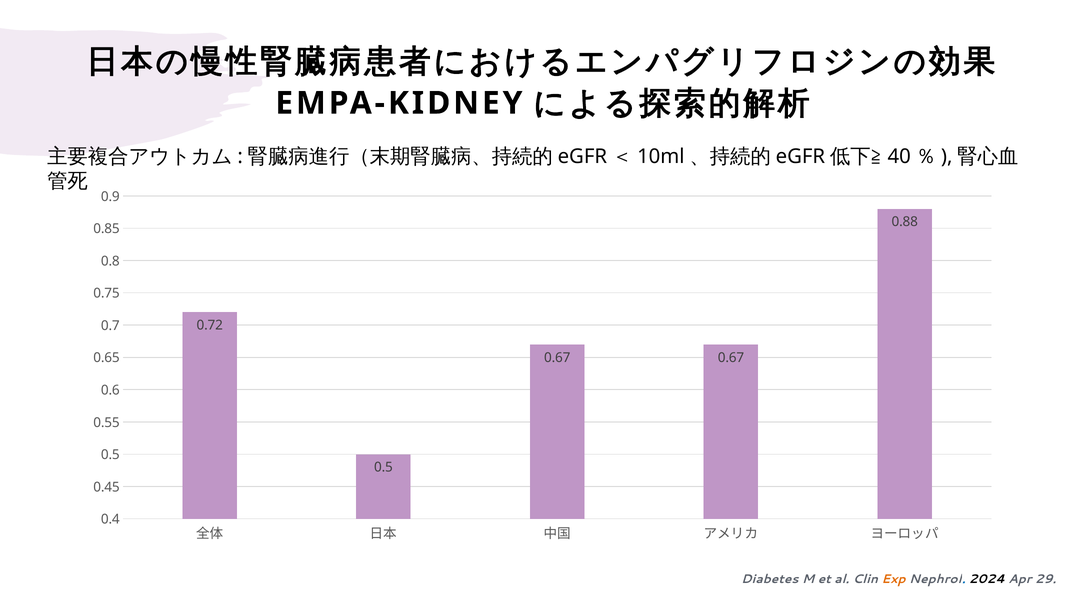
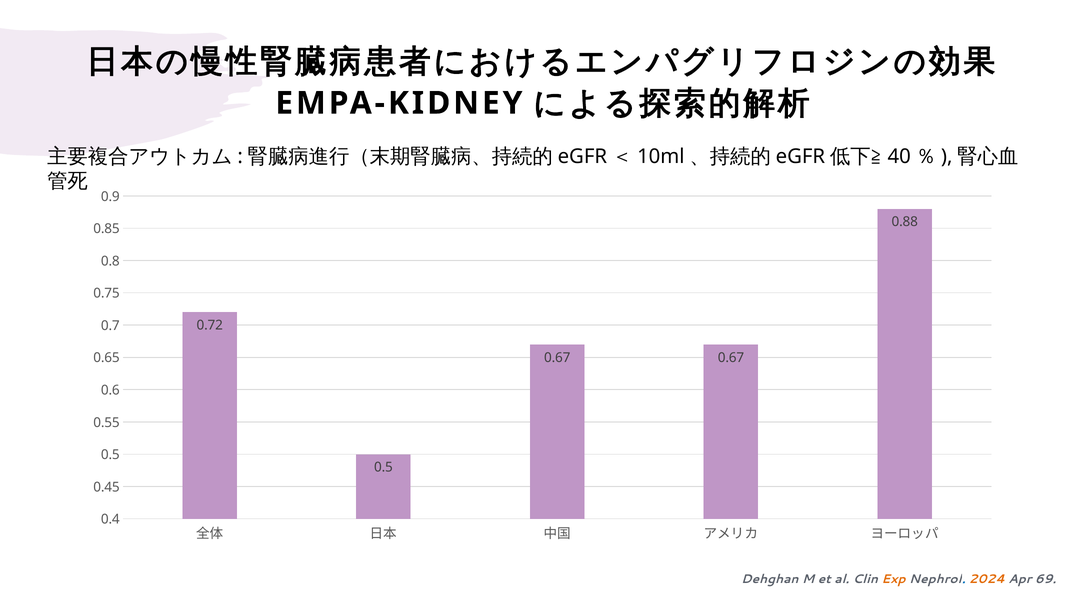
Diabetes: Diabetes -> Dehghan (770, 578)
2024 colour: black -> orange (987, 578)
29: 29 -> 69 (1046, 578)
